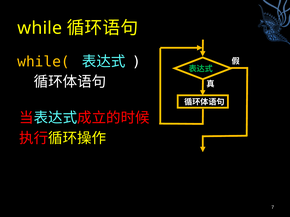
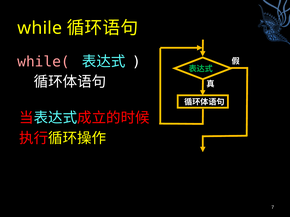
while( colour: yellow -> pink (44, 62)
